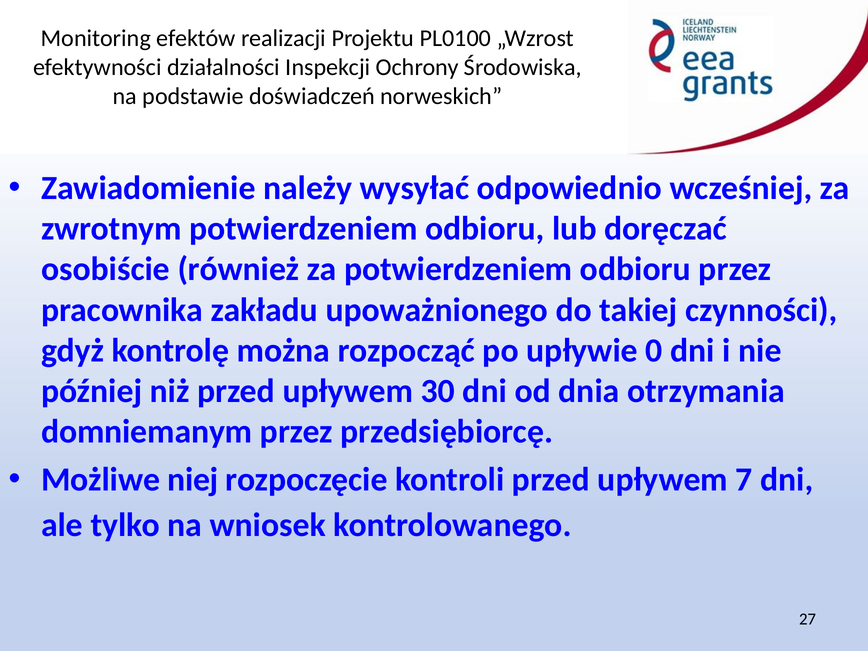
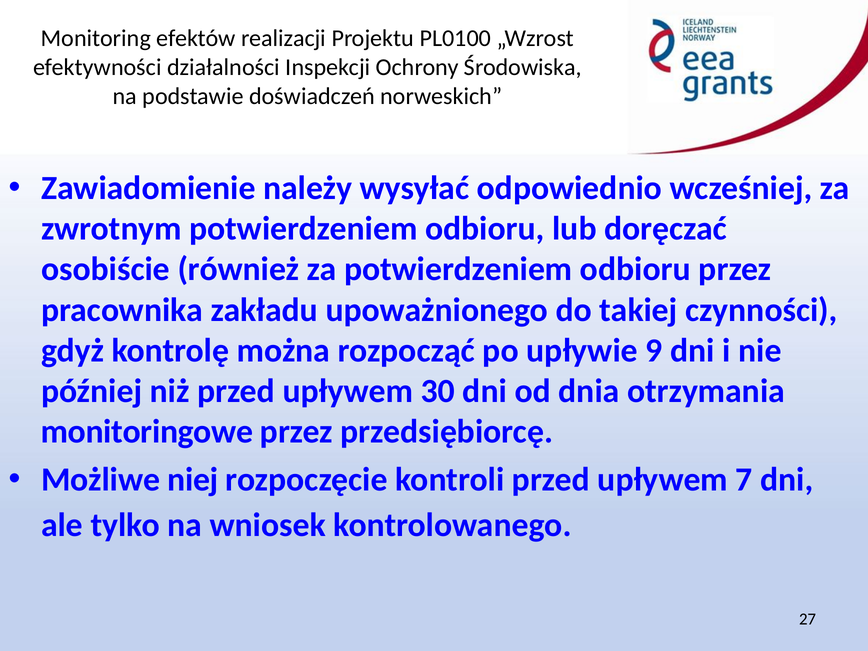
0: 0 -> 9 (654, 350)
domniemanym: domniemanym -> monitoringowe (147, 431)
